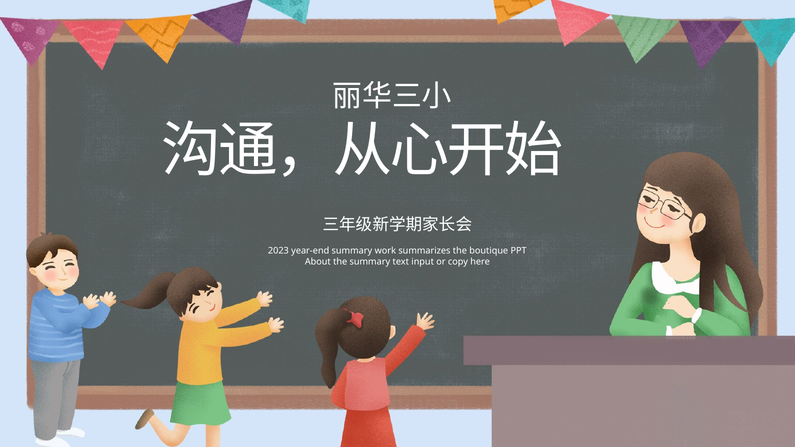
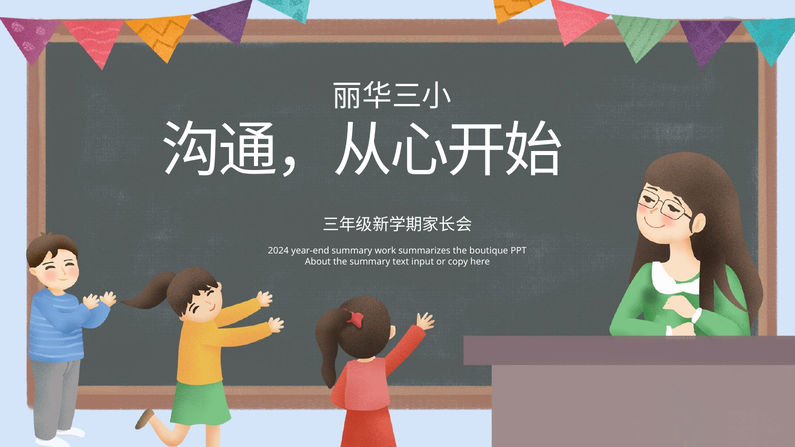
2023: 2023 -> 2024 (278, 251)
